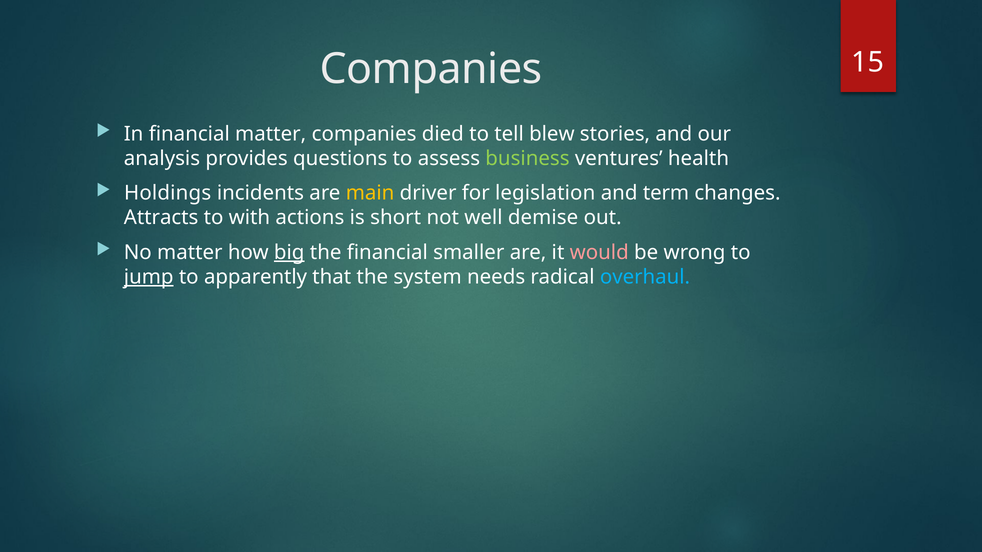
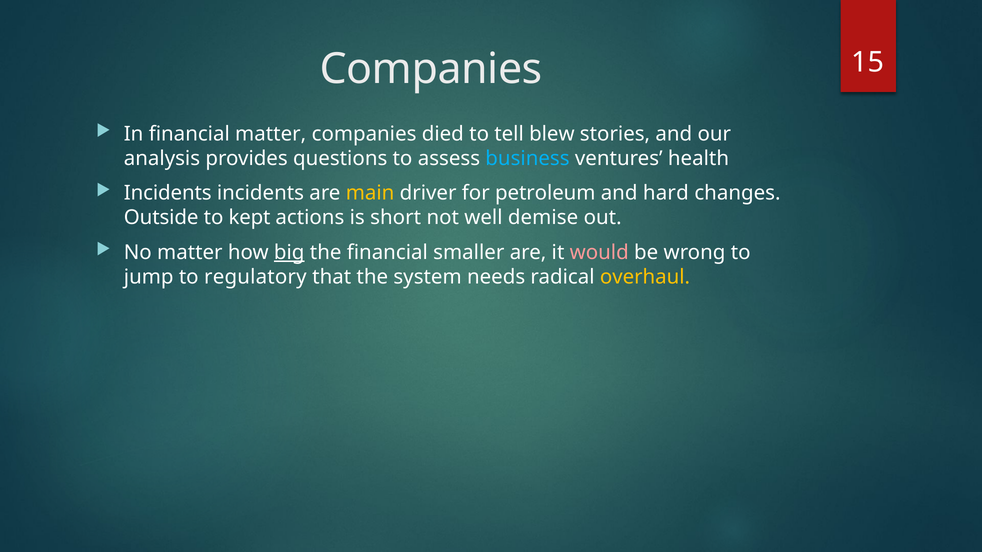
business colour: light green -> light blue (527, 158)
Holdings: Holdings -> Incidents (168, 193)
legislation: legislation -> petroleum (545, 193)
term: term -> hard (666, 193)
Attracts: Attracts -> Outside (161, 218)
with: with -> kept (250, 218)
jump underline: present -> none (149, 277)
apparently: apparently -> regulatory (255, 277)
overhaul colour: light blue -> yellow (645, 277)
